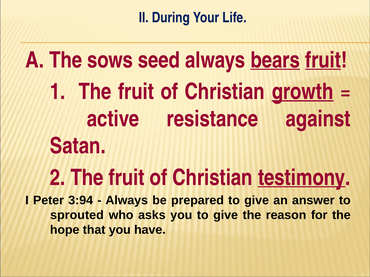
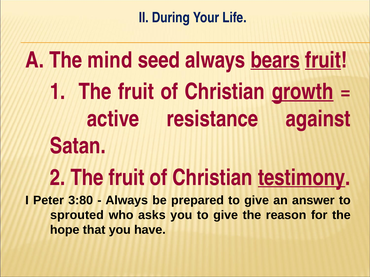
sows: sows -> mind (110, 60)
3:94: 3:94 -> 3:80 (81, 201)
